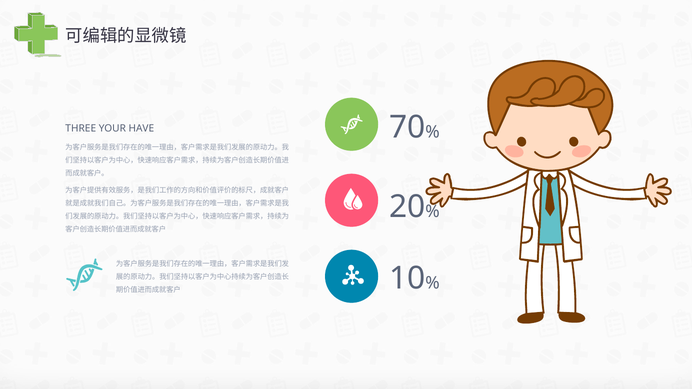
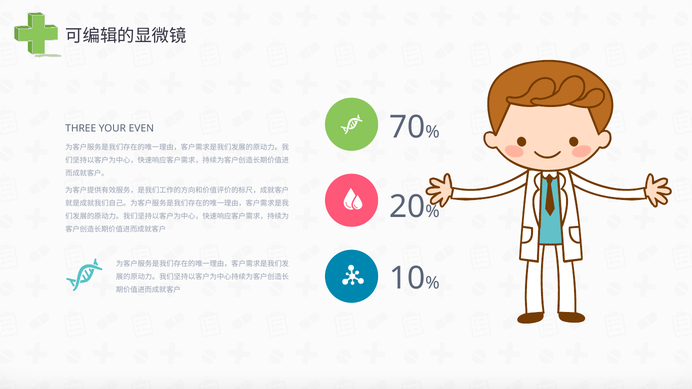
HAVE: HAVE -> EVEN (141, 128)
